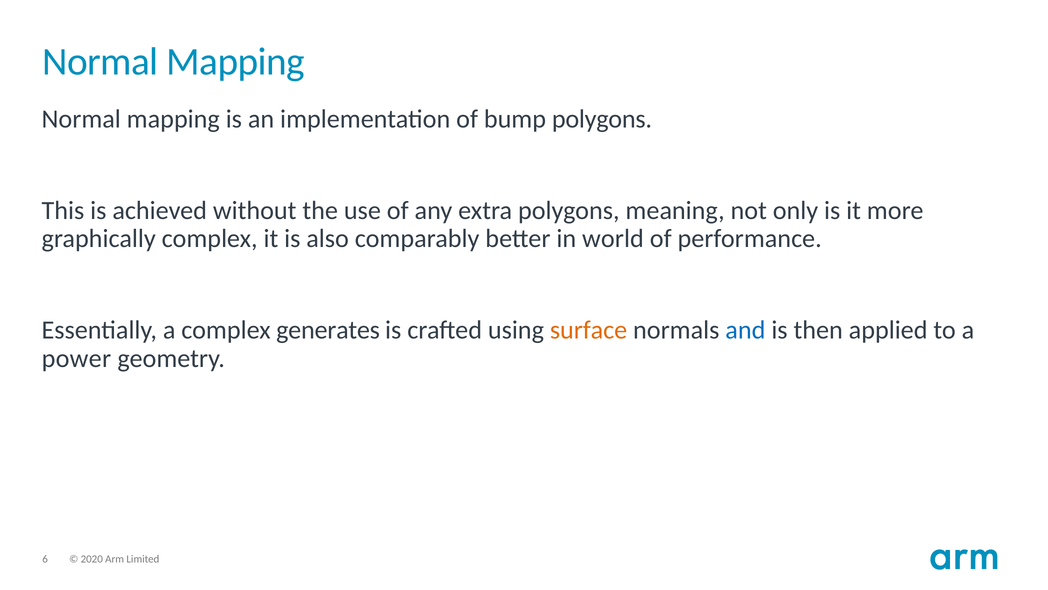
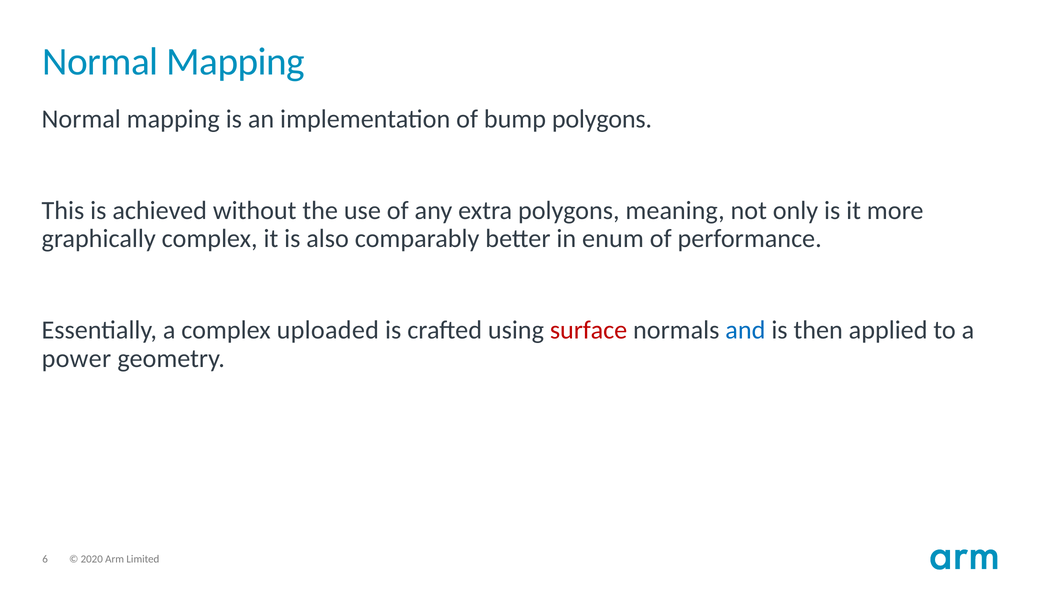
world: world -> enum (613, 239)
generates: generates -> uploaded (328, 330)
surface colour: orange -> red (589, 330)
